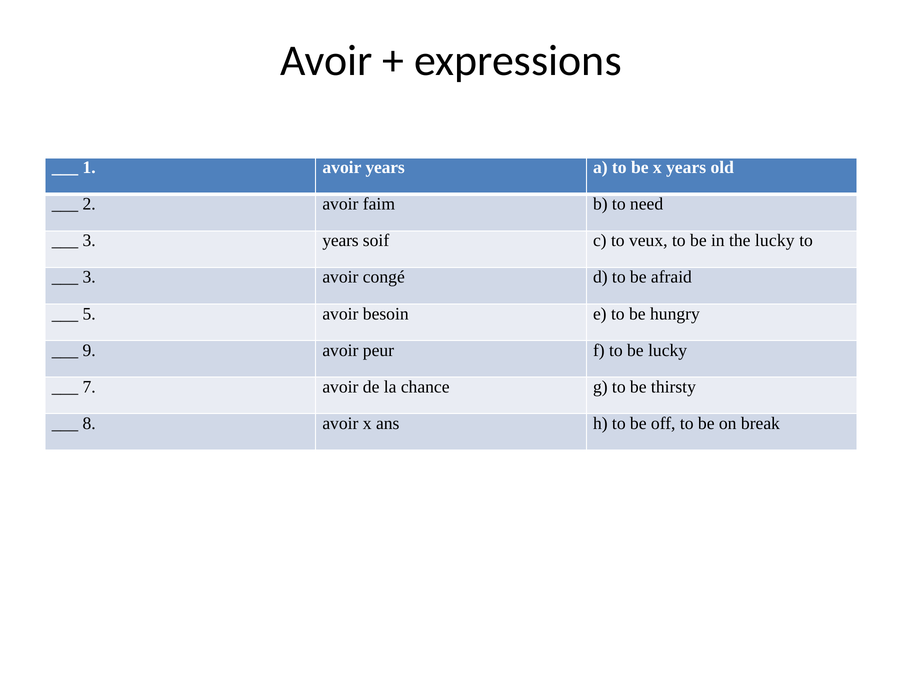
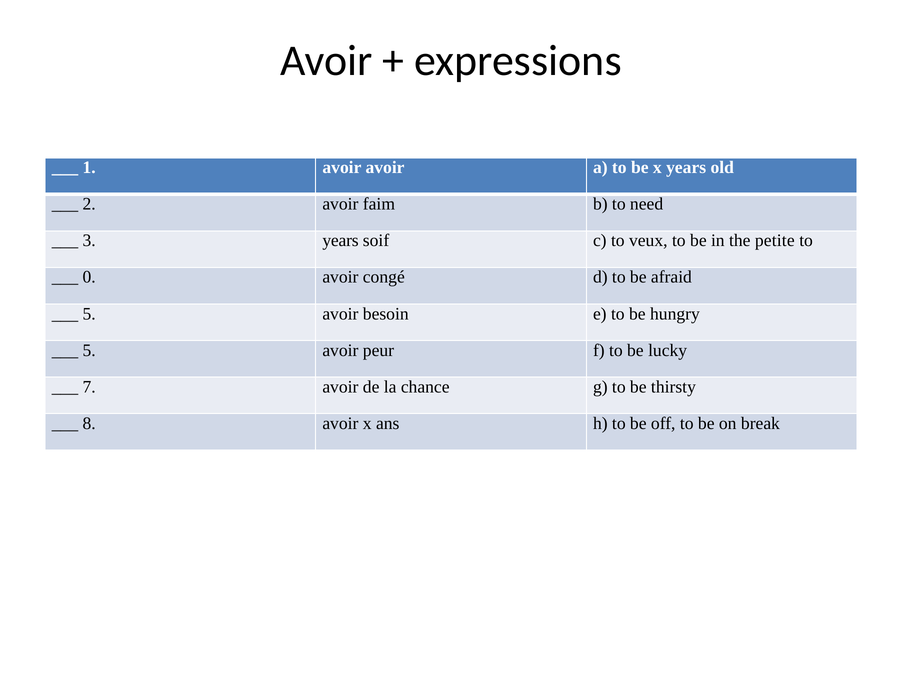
avoir years: years -> avoir (385, 168)
the lucky: lucky -> petite (775, 241)
3: 3 -> 0 (89, 277)
9: 9 -> 5 (89, 351)
